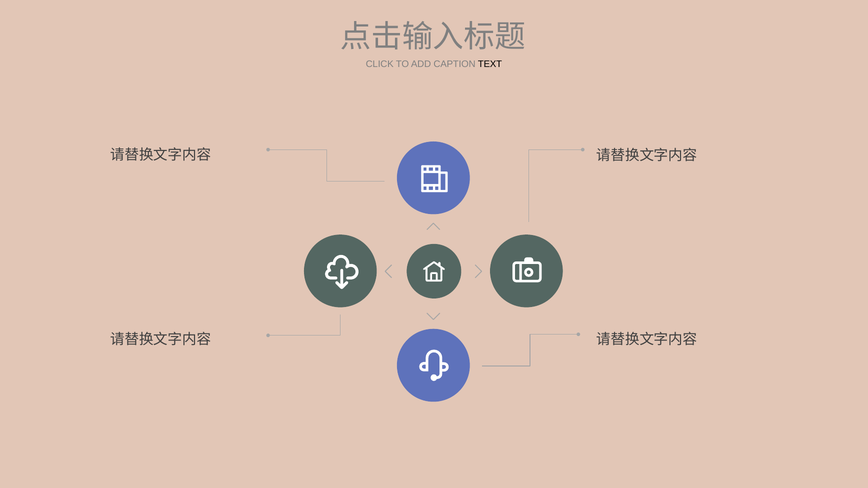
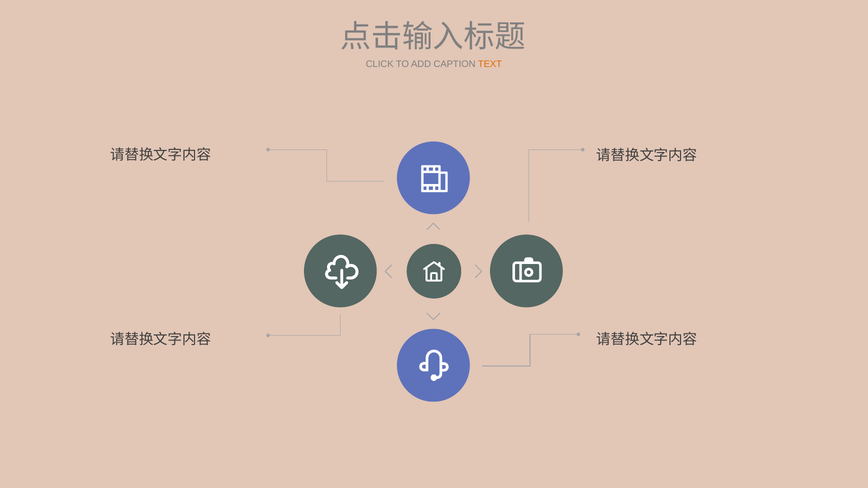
TEXT colour: black -> orange (490, 64)
